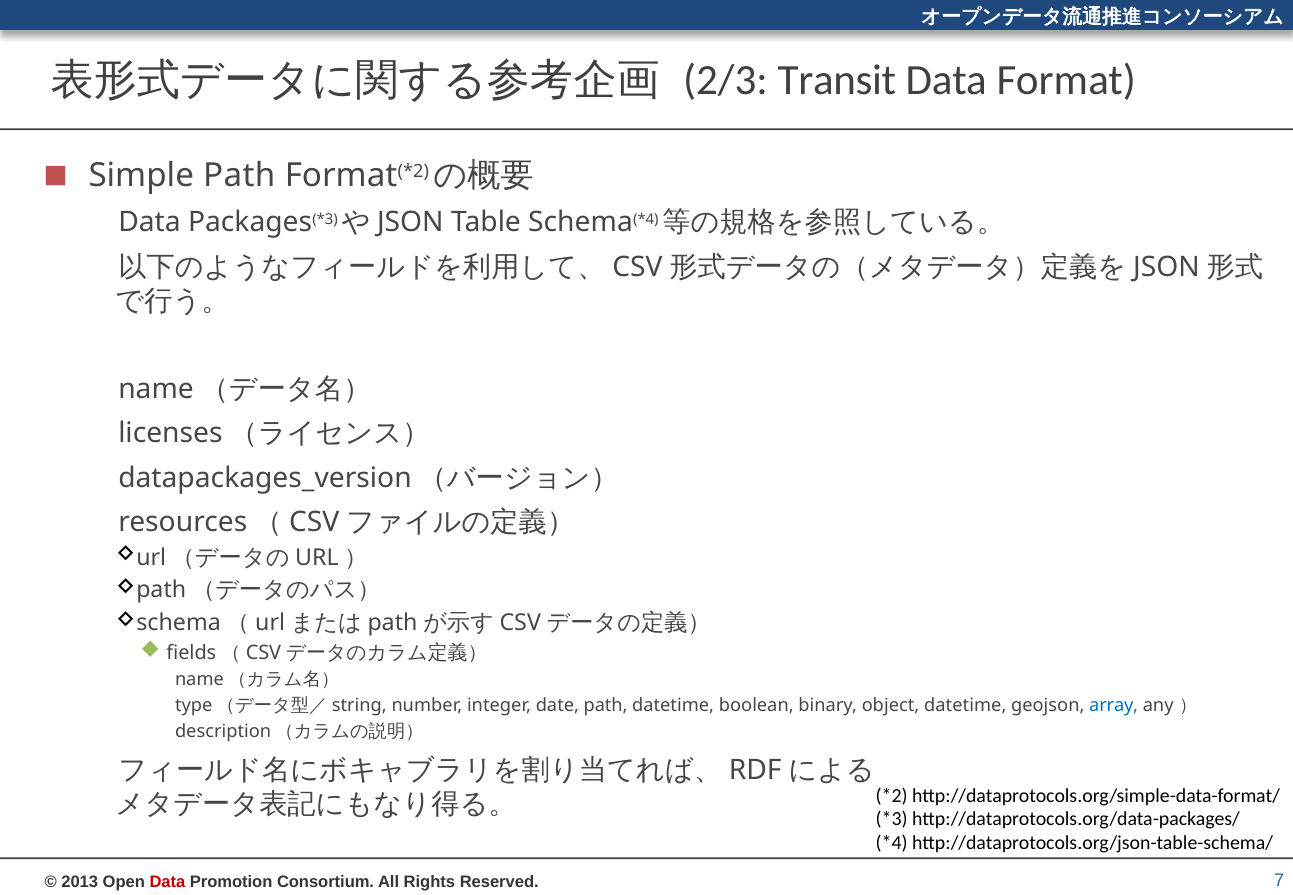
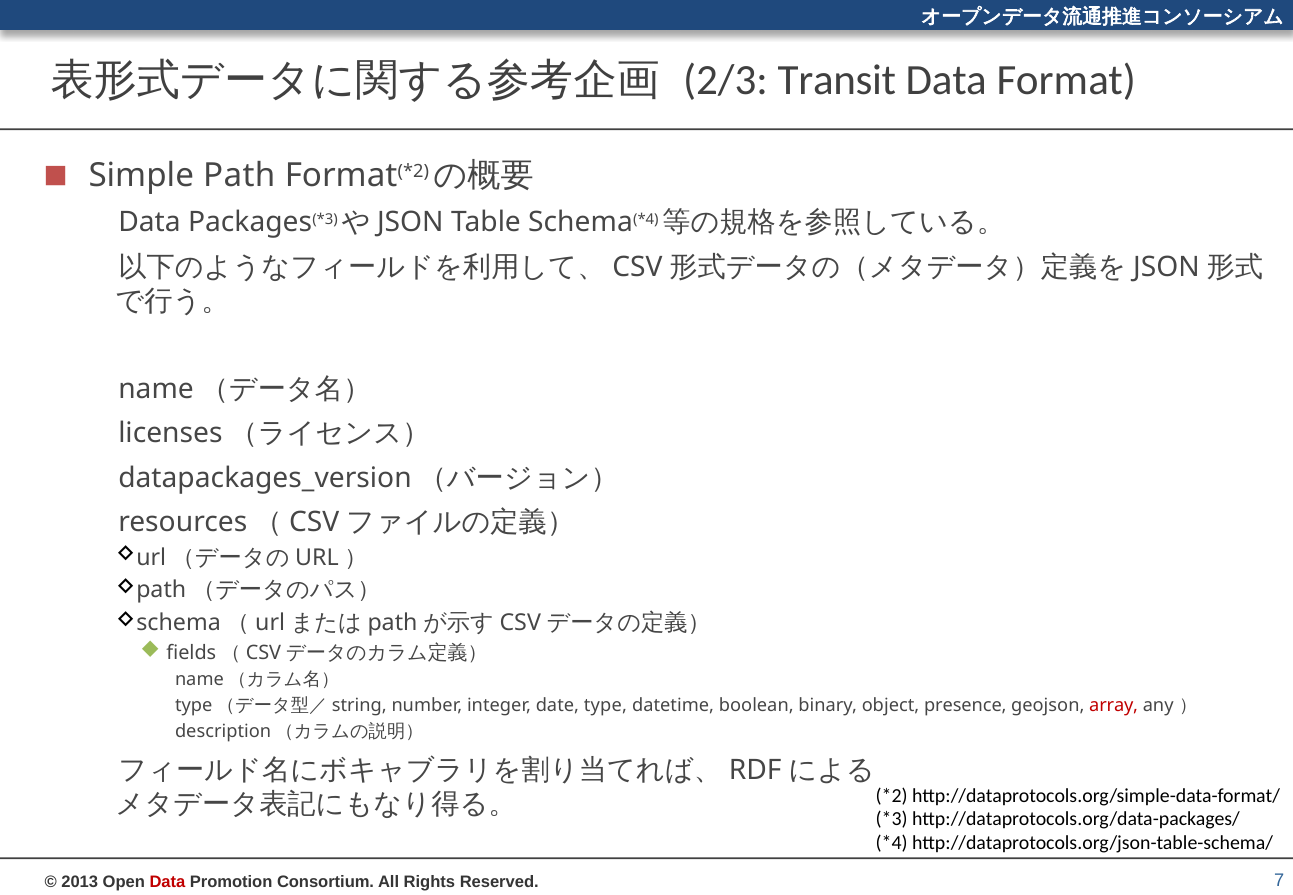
date path: path -> type (605, 706)
object datetime: datetime -> presence (965, 706)
array colour: blue -> red (1114, 706)
